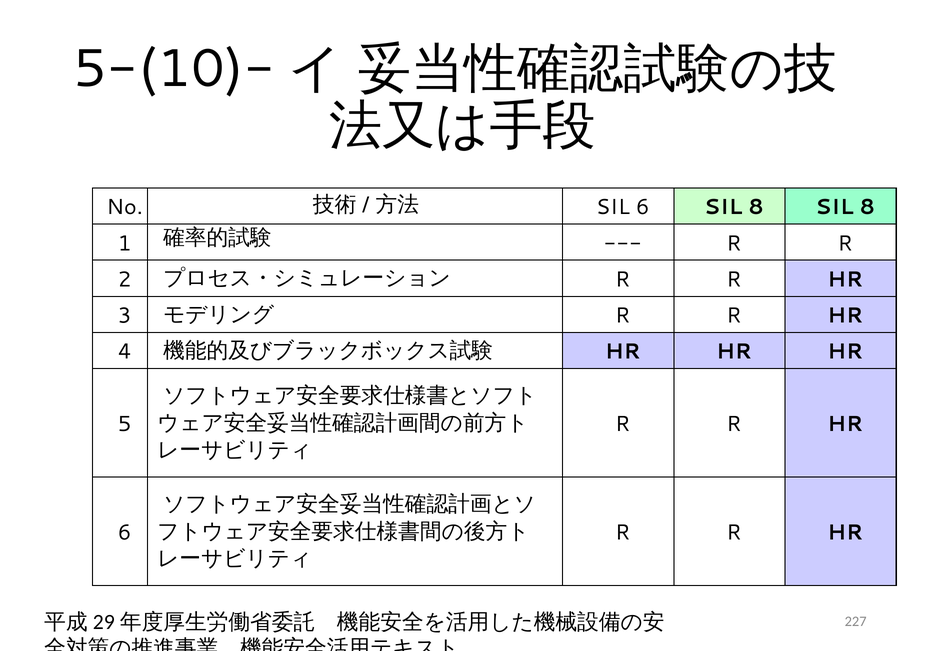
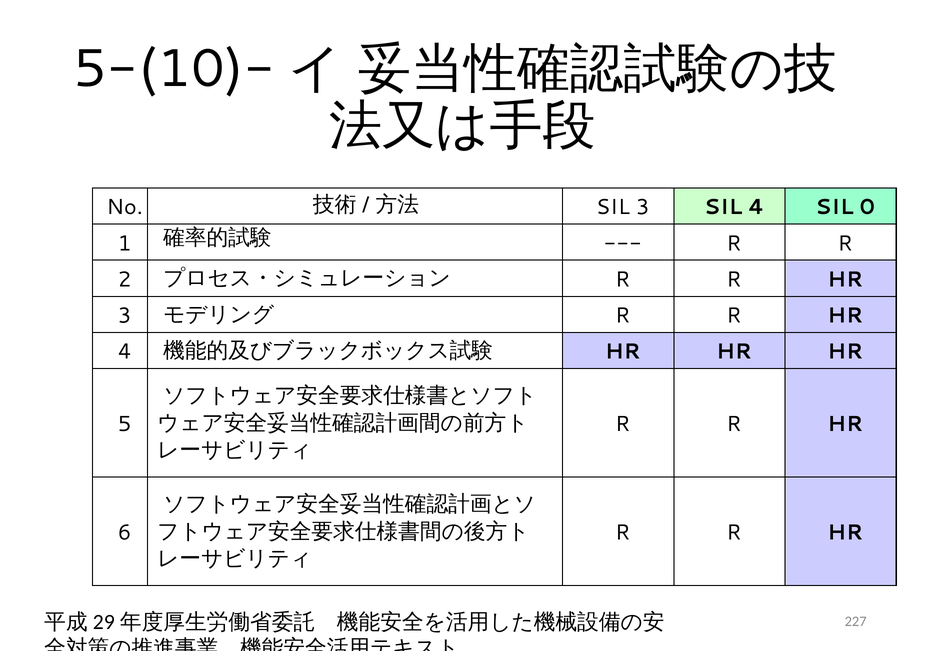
SIL 6: 6 -> 3 (643, 207)
8: 8 -> 4 (756, 207)
8: 8 -> 0 (867, 207)
